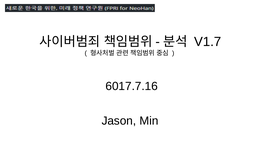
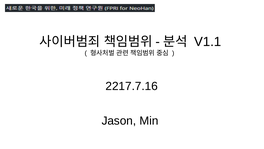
V1.7: V1.7 -> V1.1 (208, 42)
6017.7.16: 6017.7.16 -> 2217.7.16 (132, 86)
